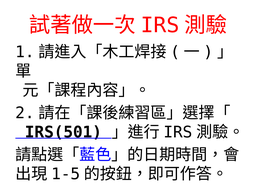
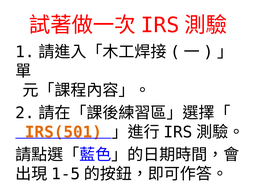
IRS(501 colour: black -> orange (63, 132)
